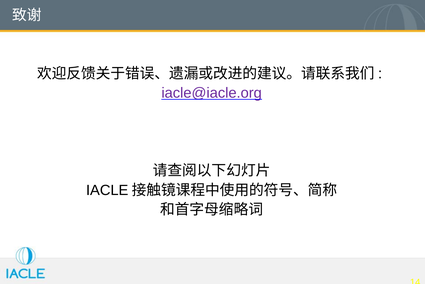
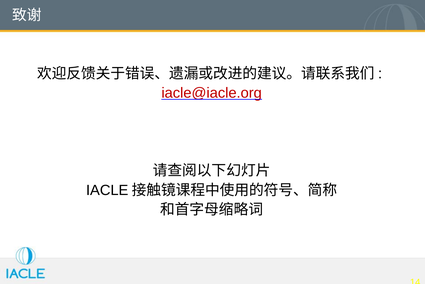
iacle@iacle.org colour: purple -> red (212, 93)
